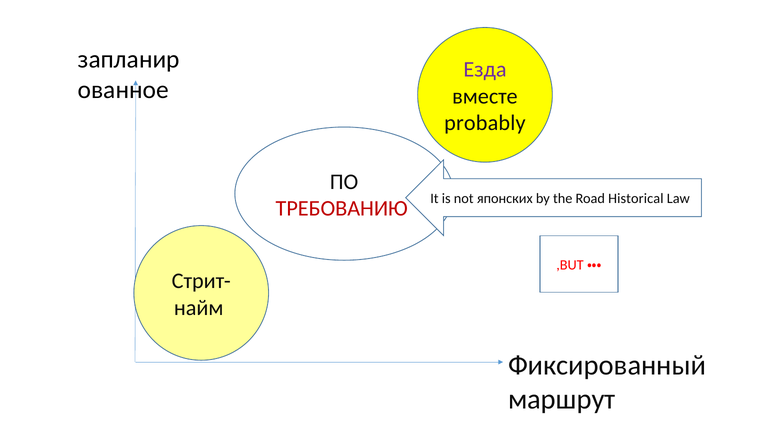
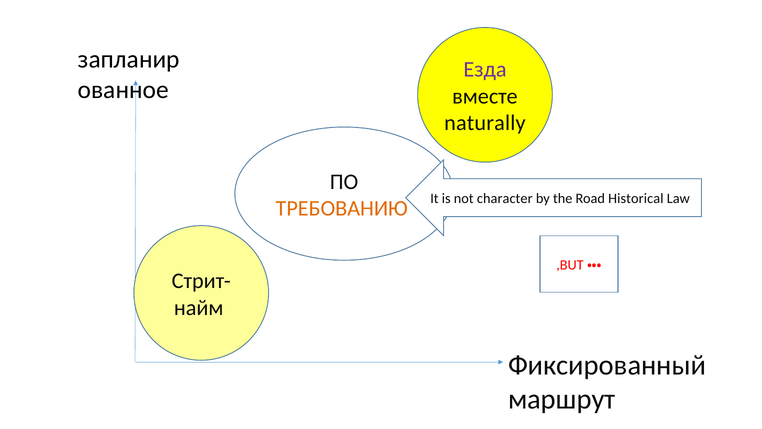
probably: probably -> naturally (485, 123)
ТРЕБОВАНИЮ colour: red -> orange (342, 208)
японских: японских -> character (505, 198)
